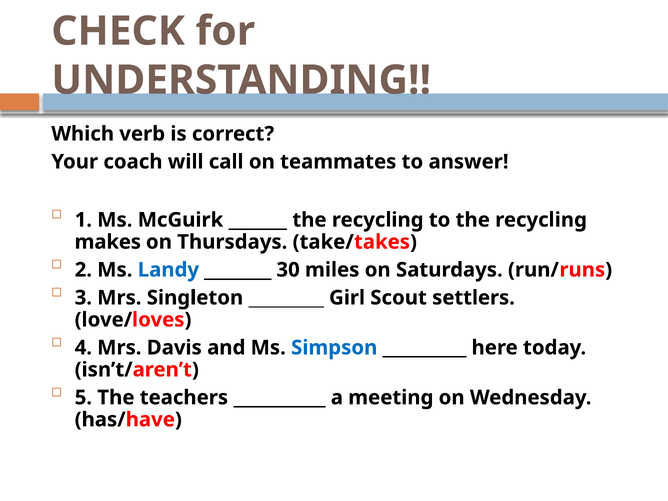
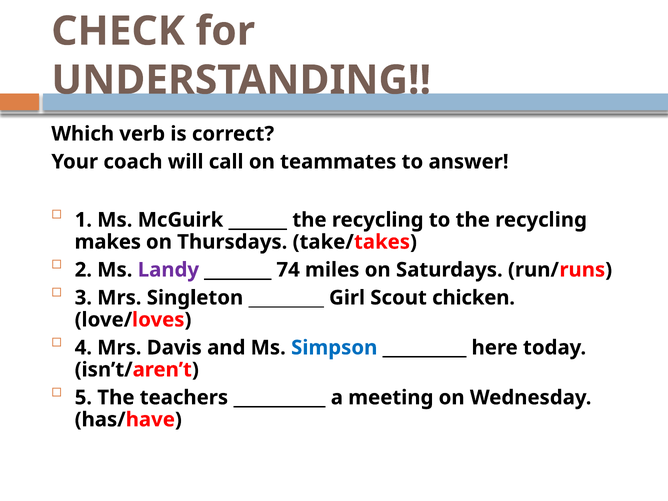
Landy colour: blue -> purple (168, 270)
30: 30 -> 74 (288, 270)
settlers: settlers -> chicken (474, 298)
